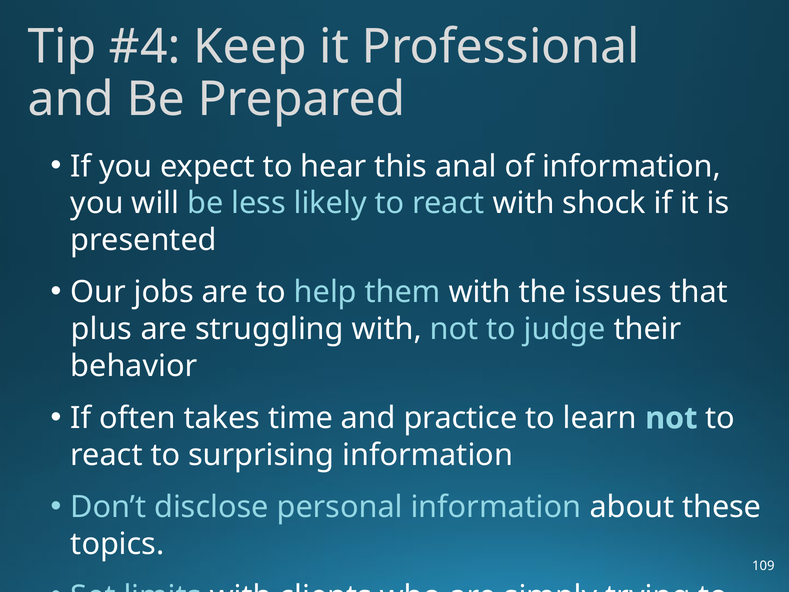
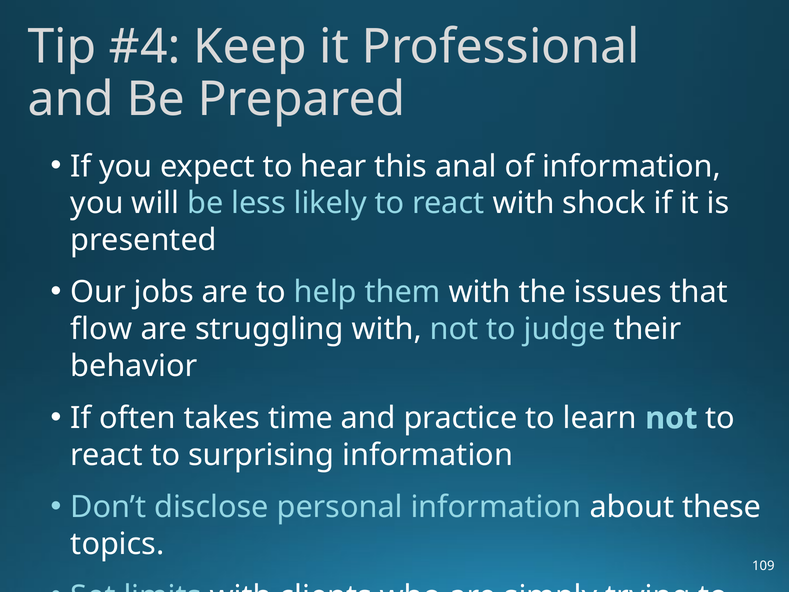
plus: plus -> flow (101, 329)
